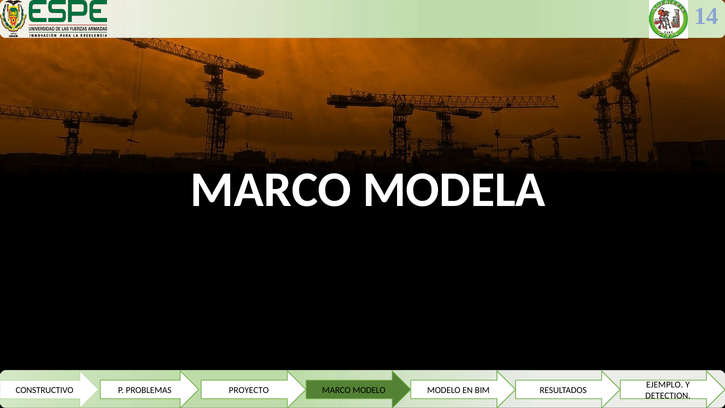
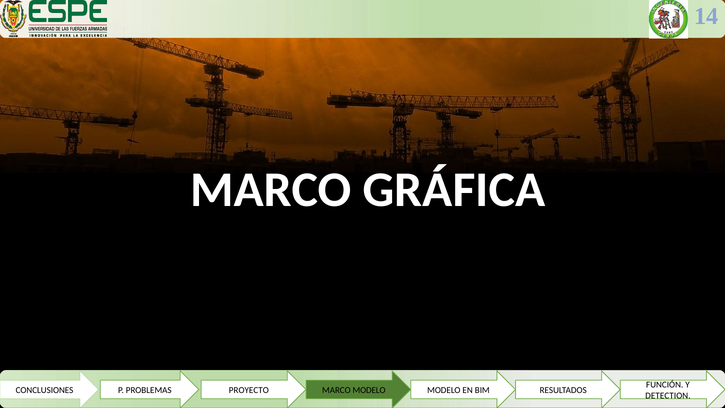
MODELA: MODELA -> GRÁFICA (454, 190)
EJEMPLO: EJEMPLO -> FUNCIÓN (665, 384)
CONSTRUCTIVO: CONSTRUCTIVO -> CONCLUSIONES (45, 390)
